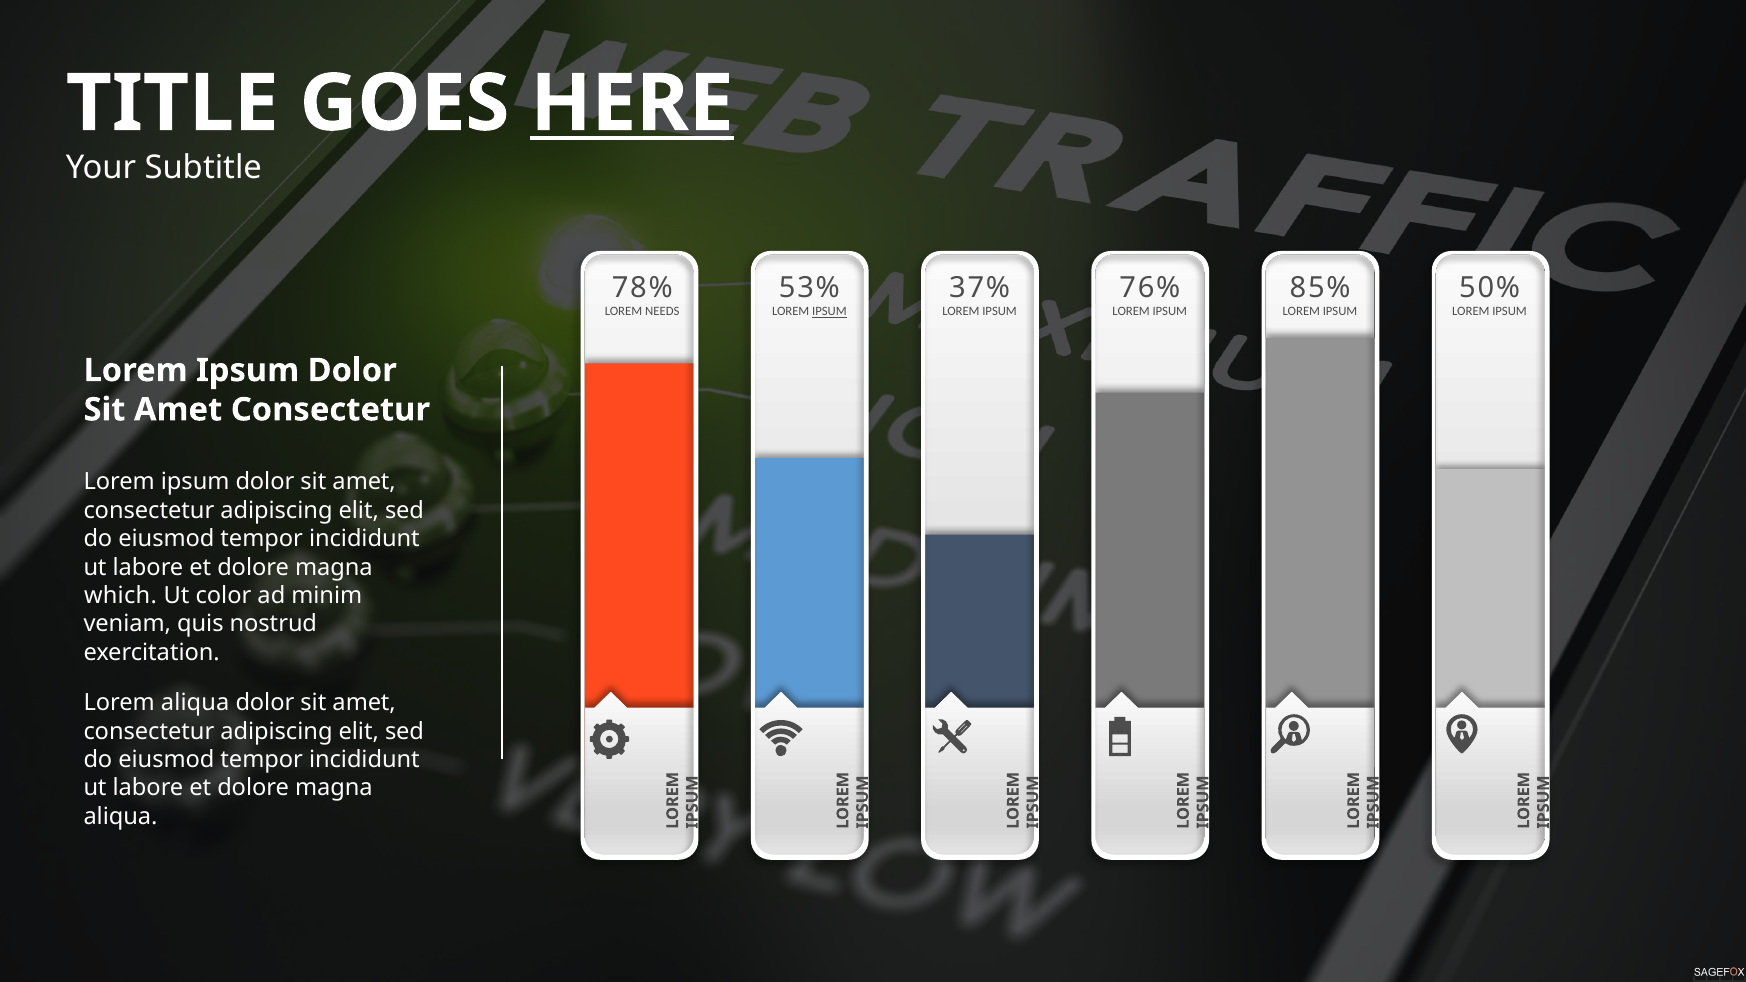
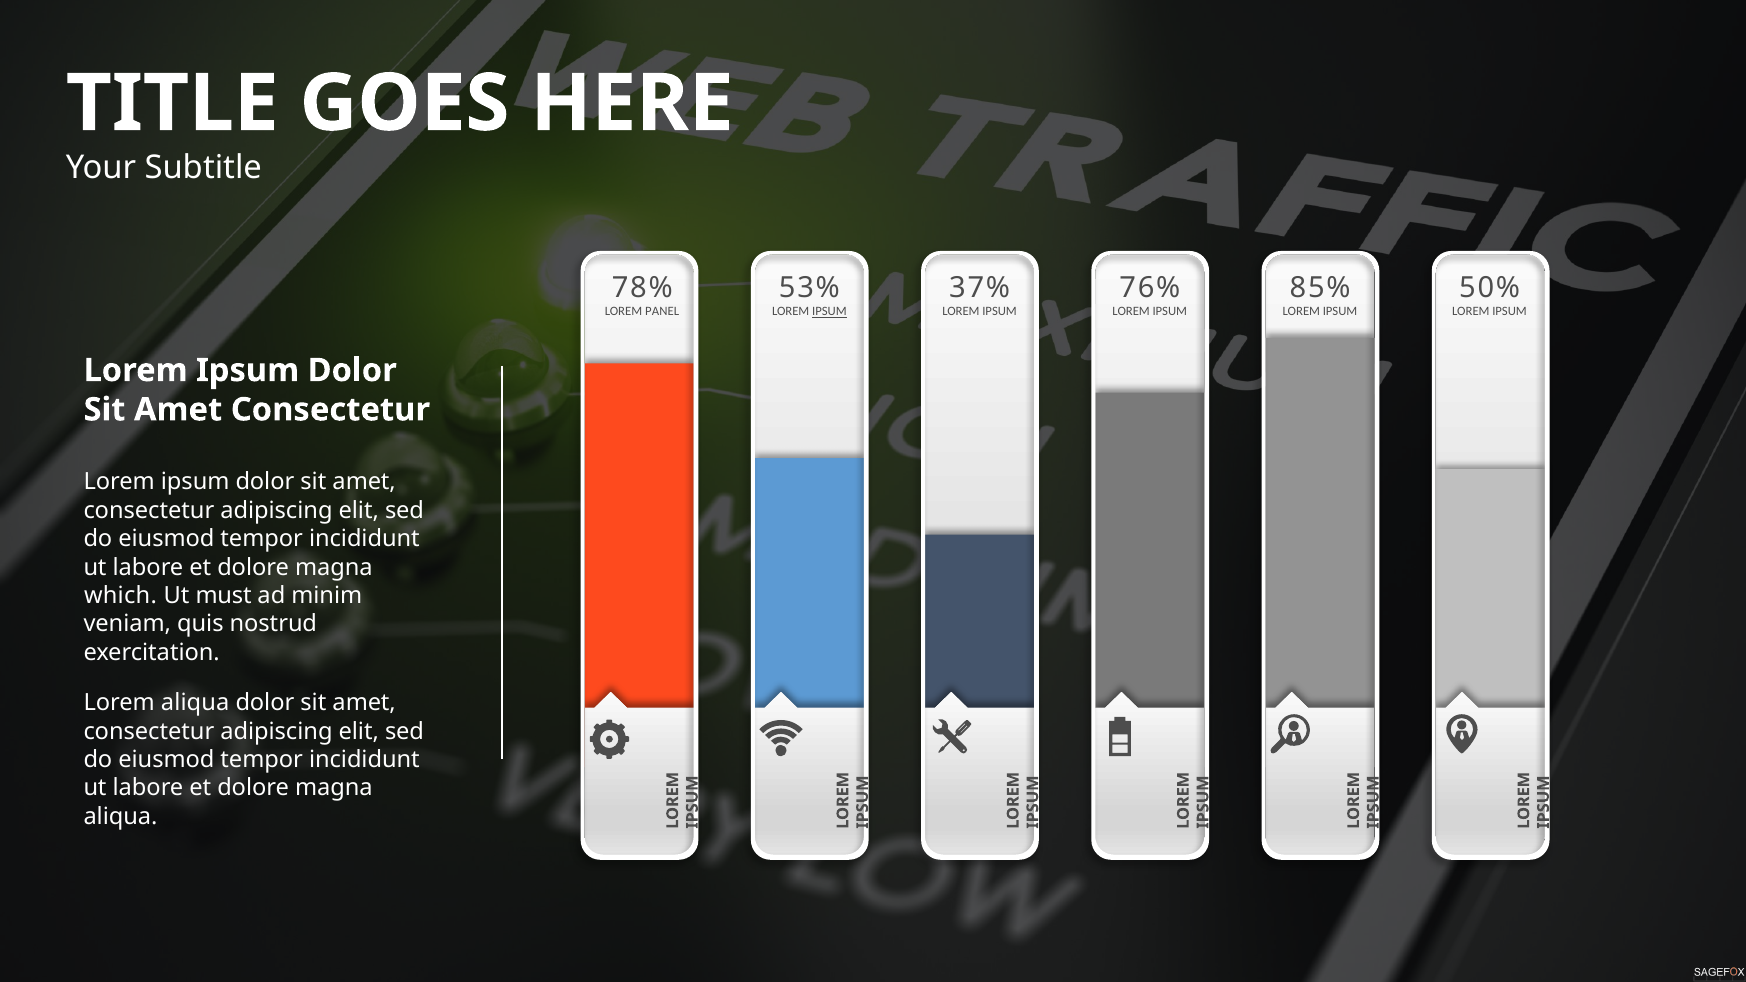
HERE underline: present -> none (632, 104)
NEEDS: NEEDS -> PANEL (662, 311)
color: color -> must (224, 596)
